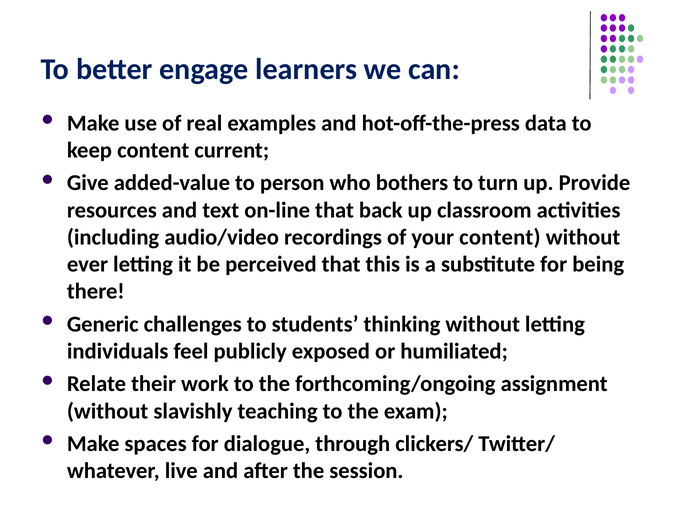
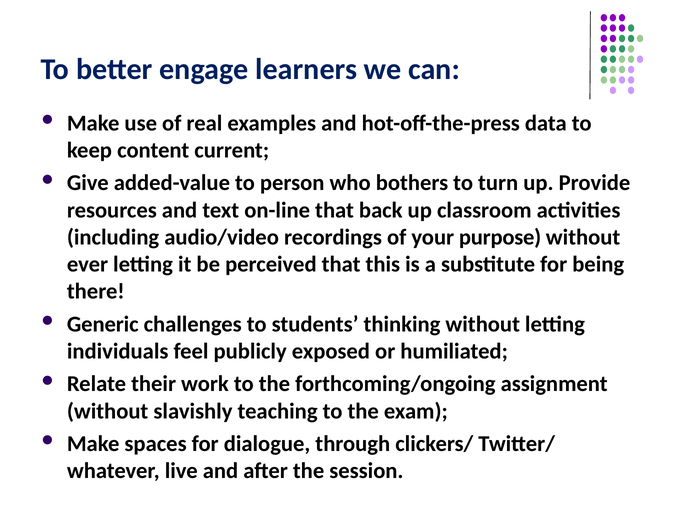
your content: content -> purpose (500, 237)
